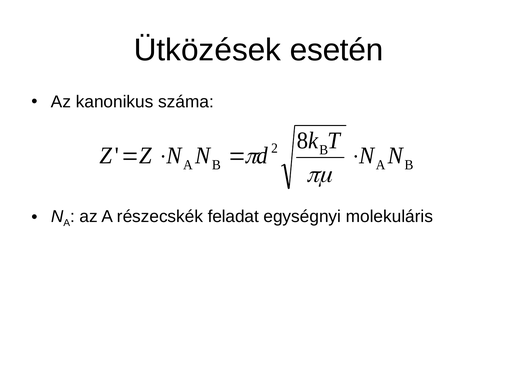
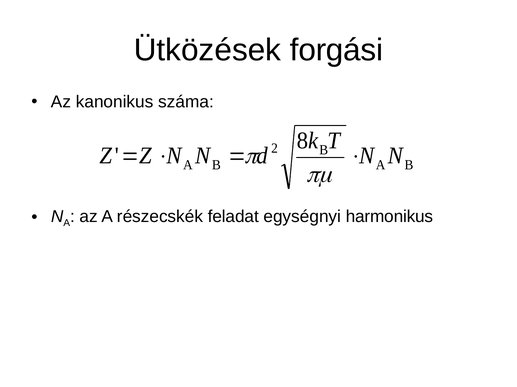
esetén: esetén -> forgási (337, 50)
molekuláris: molekuláris -> harmonikus (389, 217)
